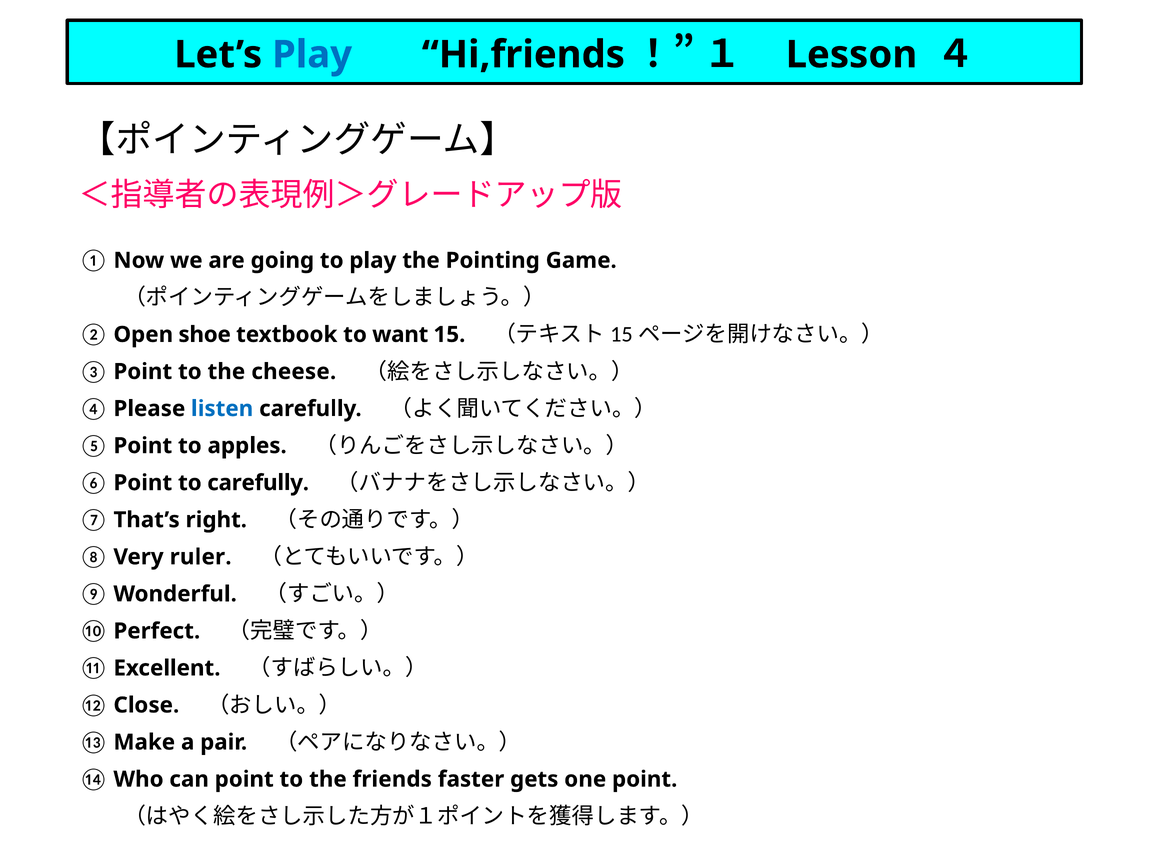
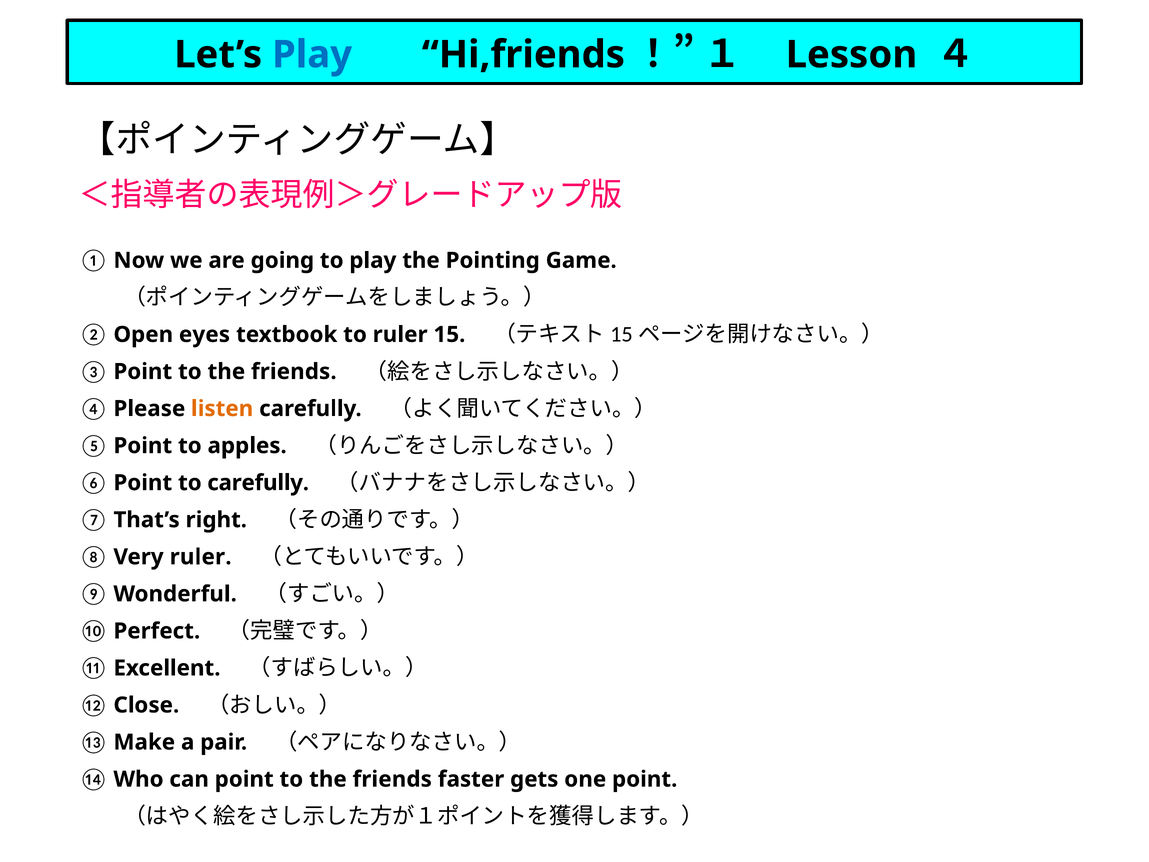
shoe: shoe -> eyes (204, 334)
to want: want -> ruler (400, 334)
cheese: cheese -> friends (294, 372)
listen colour: blue -> orange (222, 409)
